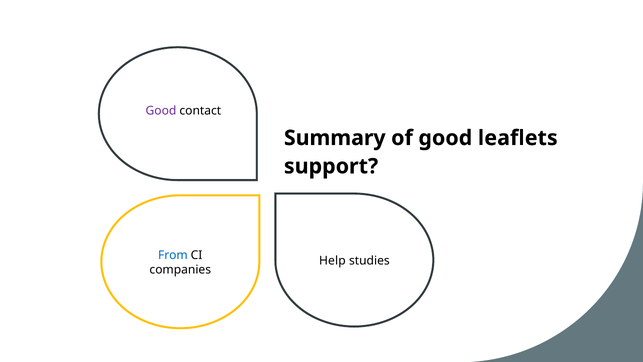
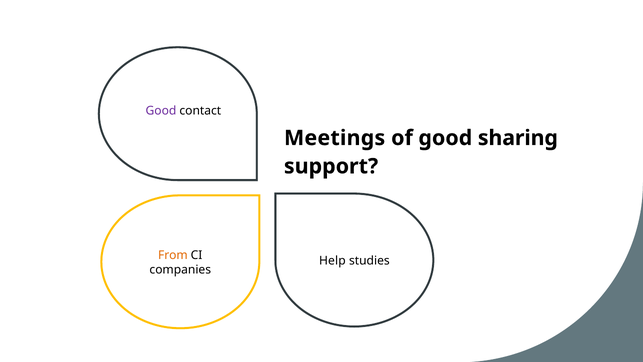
Summary: Summary -> Meetings (335, 138)
leaflets: leaflets -> sharing (518, 138)
From colour: blue -> orange (173, 255)
